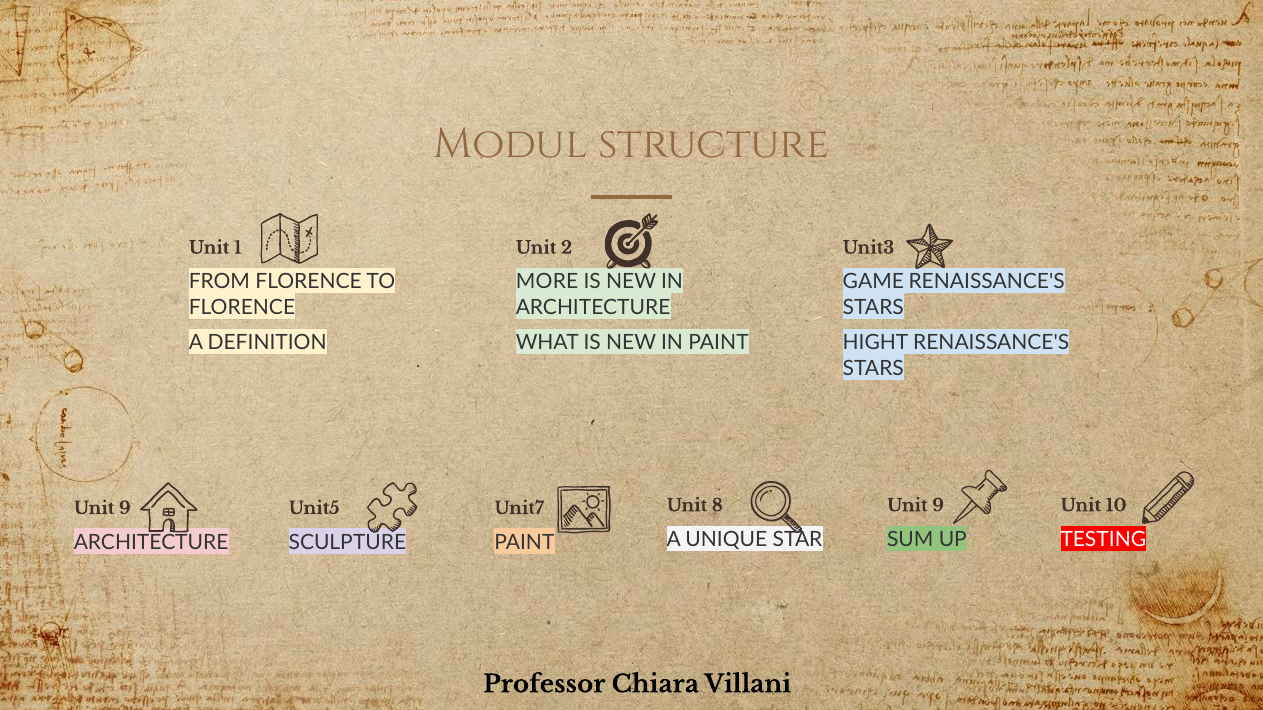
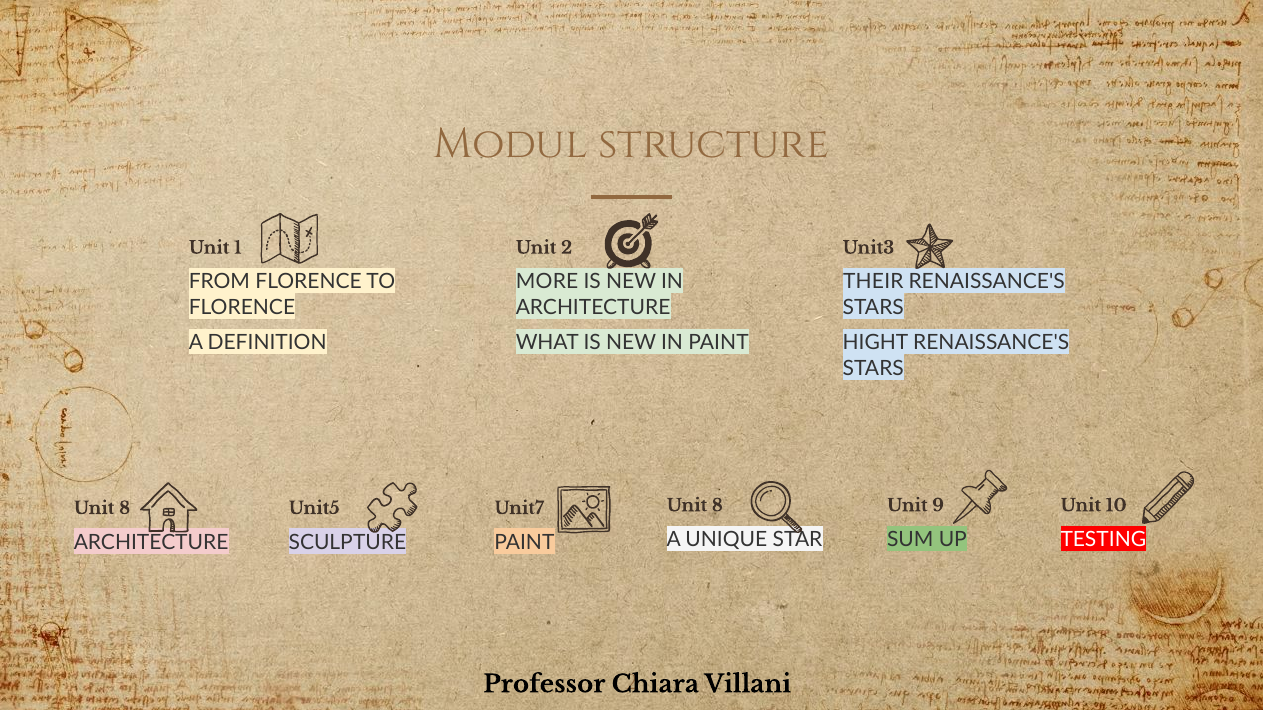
GAME: GAME -> THEIR (873, 282)
9: 9 -> 8 (125, 509)
